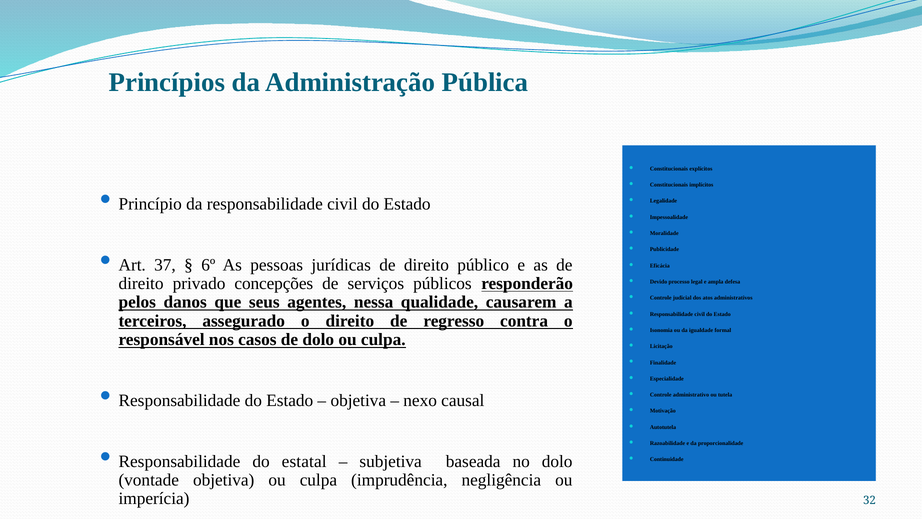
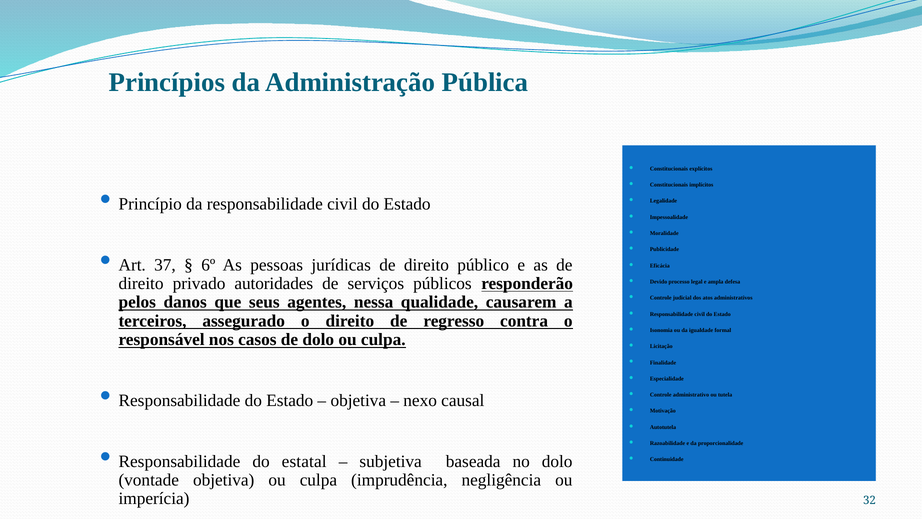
concepções: concepções -> autoridades (274, 283)
